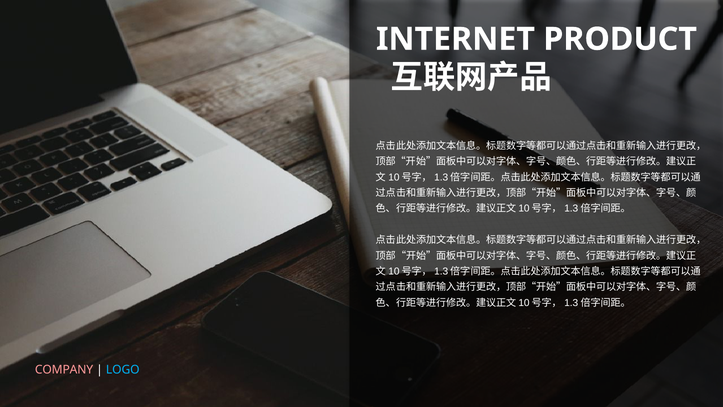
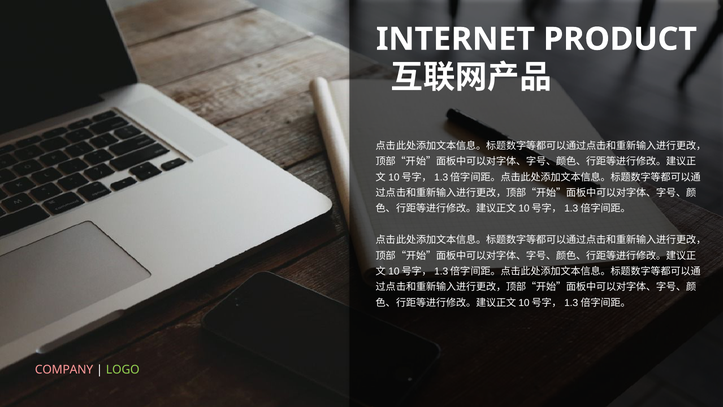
LOGO colour: light blue -> light green (123, 370)
